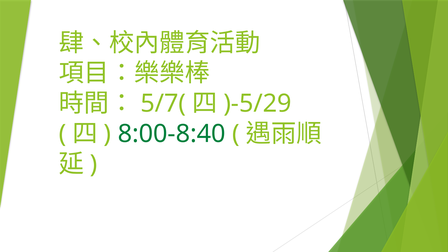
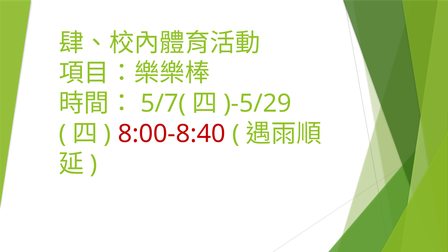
8:00-8:40 colour: green -> red (172, 134)
